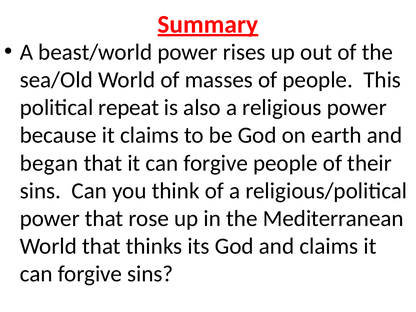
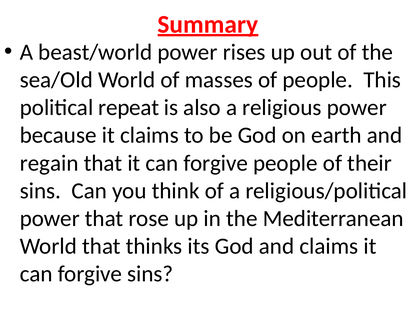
began: began -> regain (49, 163)
